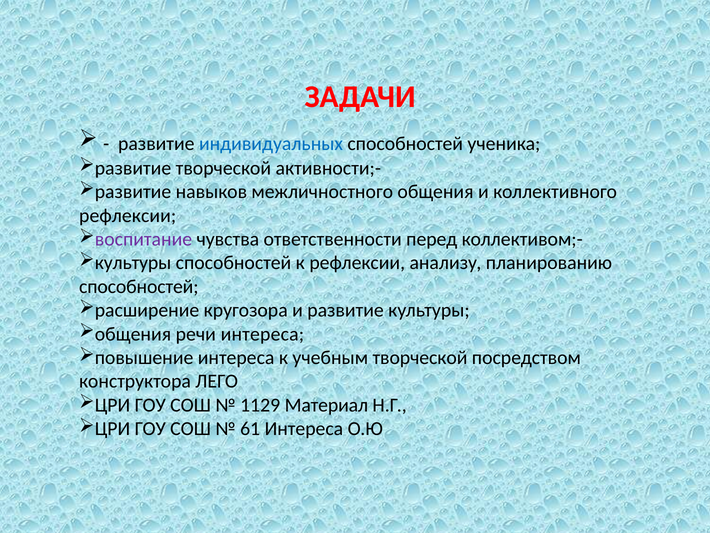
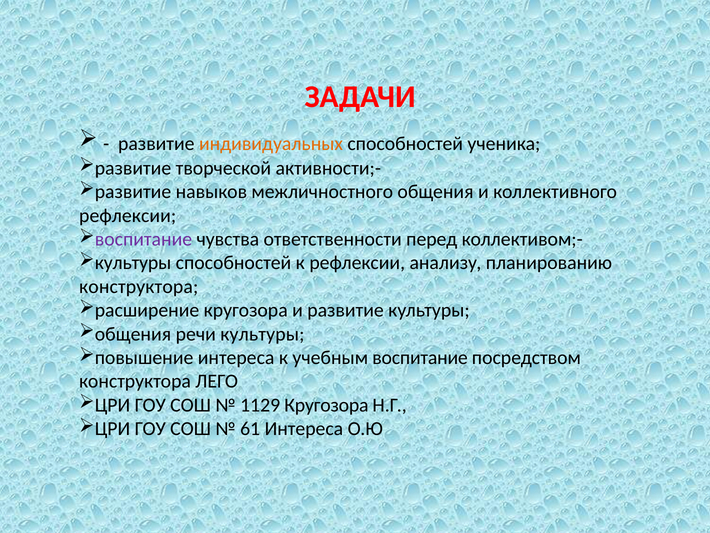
индивидуальных colour: blue -> orange (271, 143)
способностей: способностей -> конструктора (139, 286)
речи интереса: интереса -> культуры (262, 334)
учебным творческой: творческой -> воспитание (420, 357)
1129 Материал: Материал -> Кругозора (326, 405)
